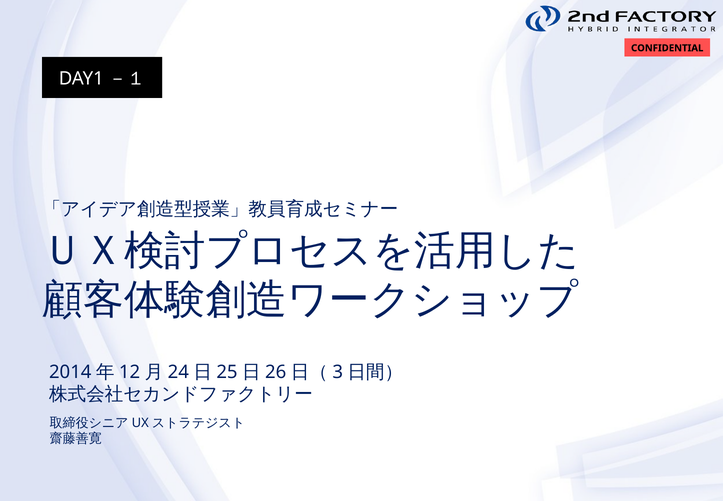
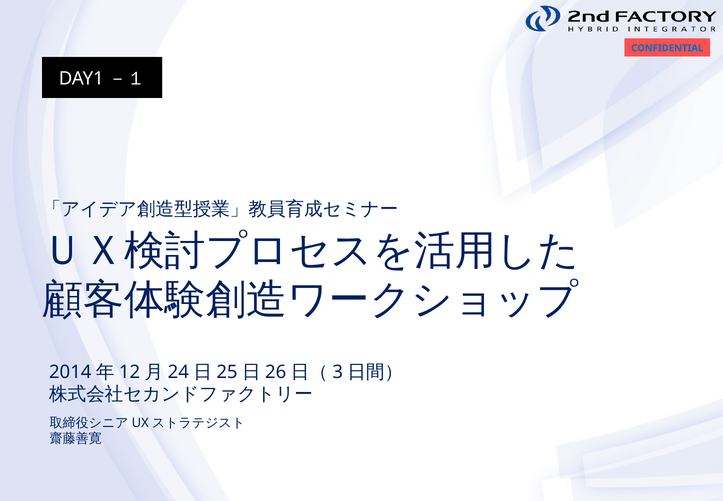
CONFIDENTIAL colour: black -> blue (667, 48)
